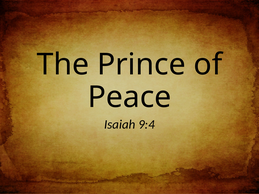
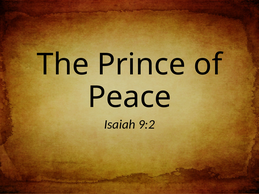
9:4: 9:4 -> 9:2 (147, 125)
